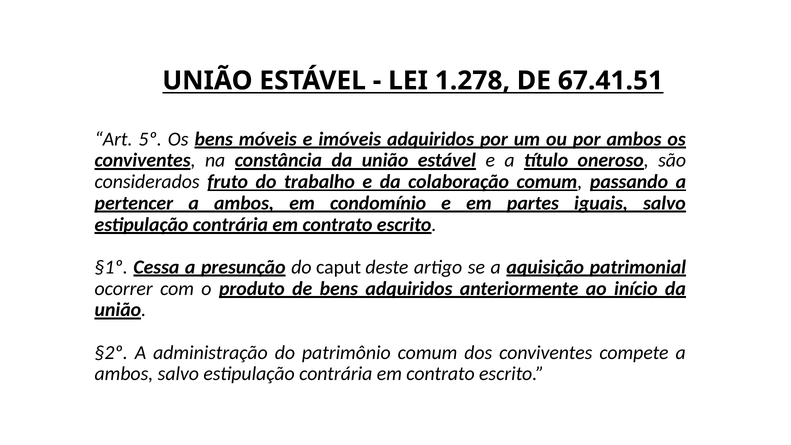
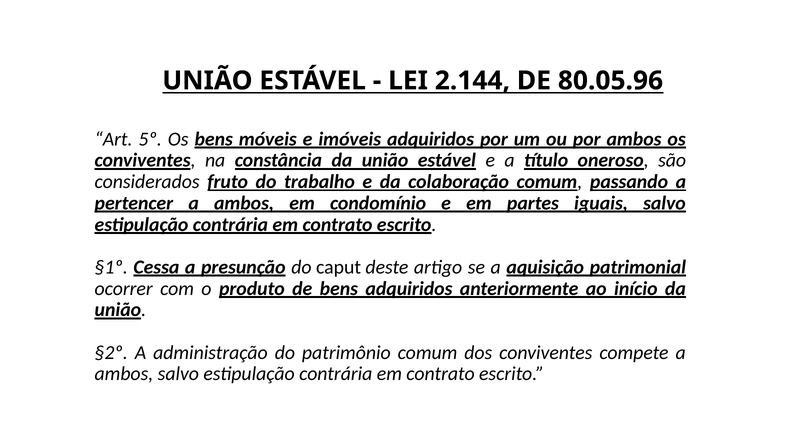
1.278: 1.278 -> 2.144 (472, 81)
67.41.51: 67.41.51 -> 80.05.96 (610, 81)
